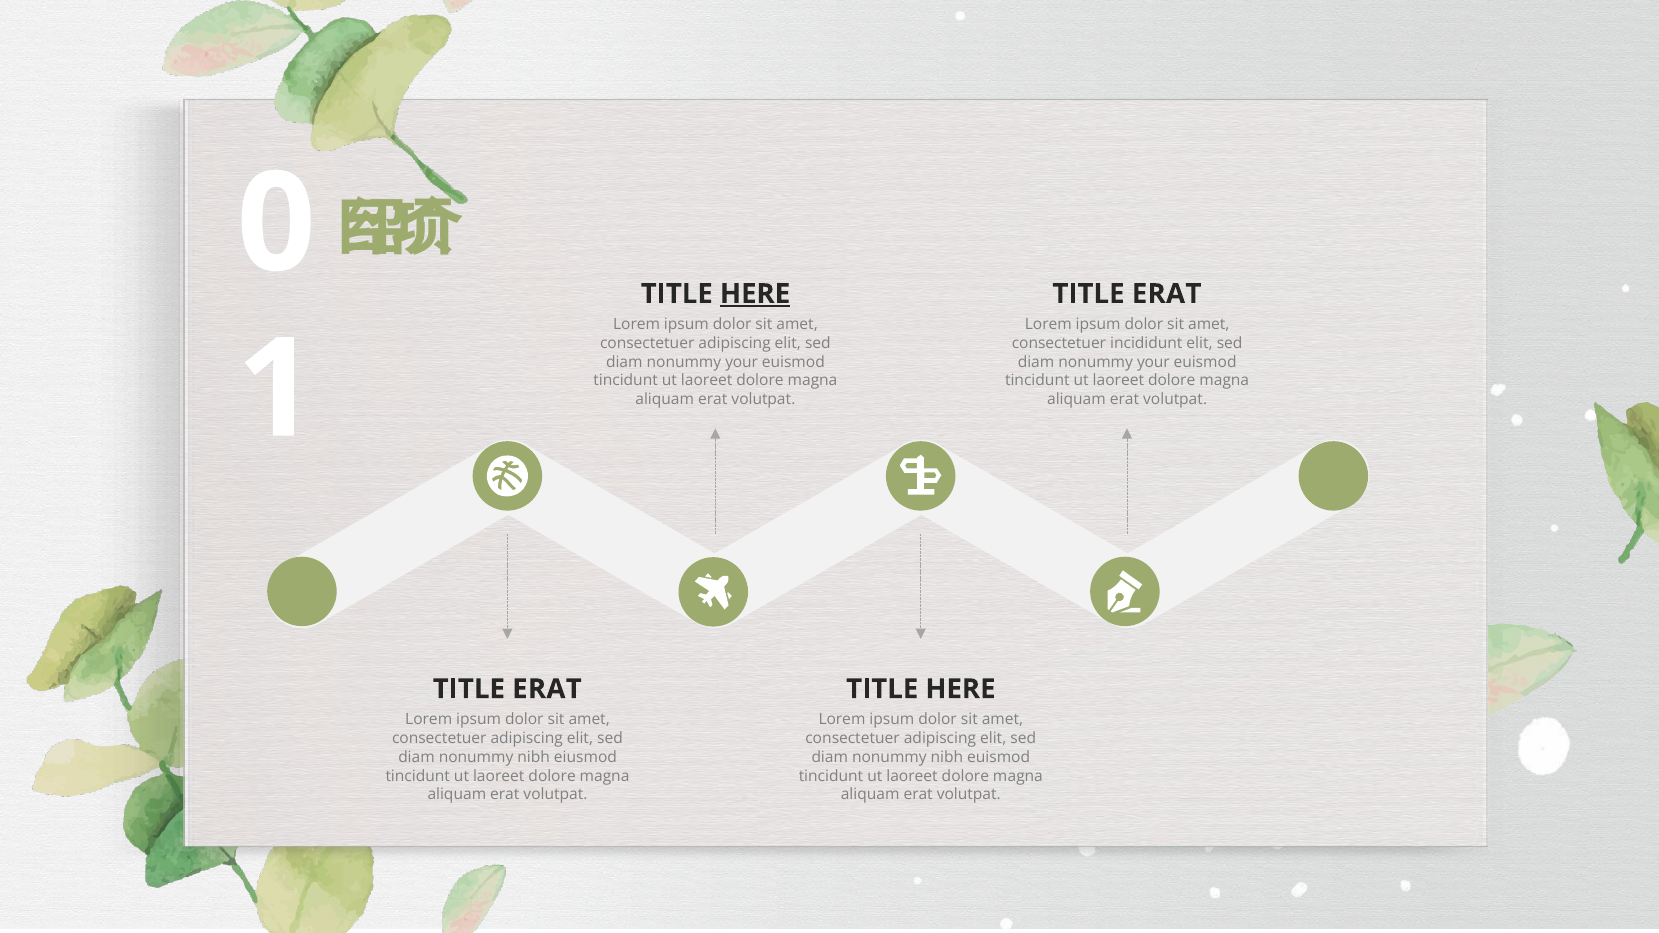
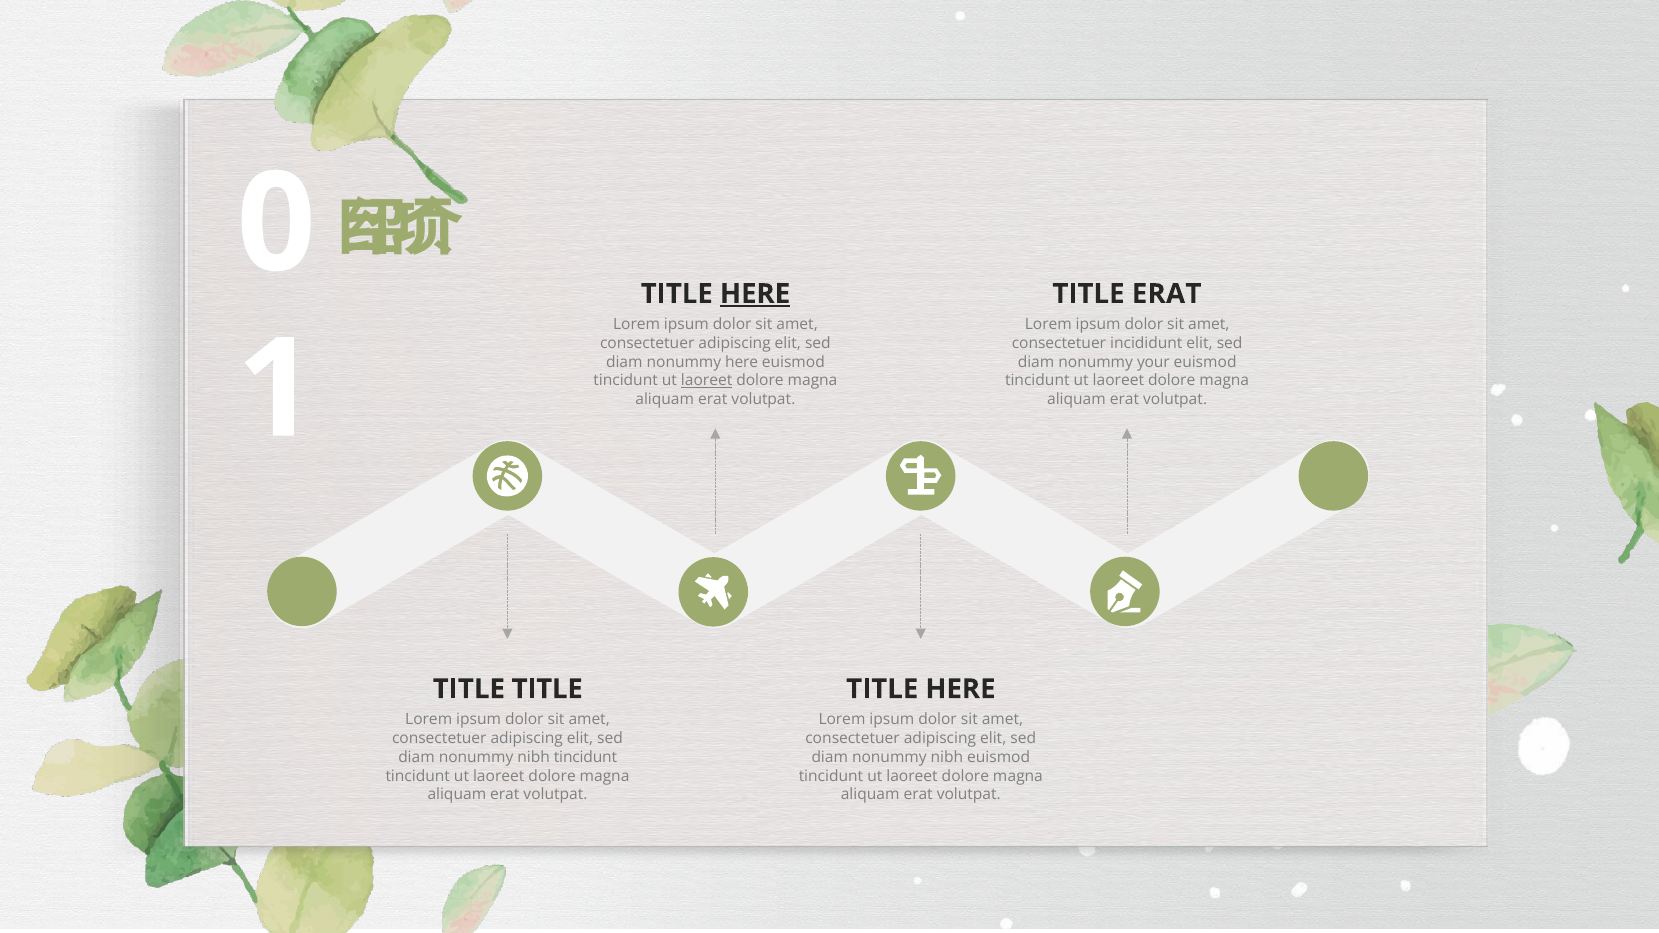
your: your -> here (742, 362)
laoreet underline: none -> present (707, 381)
ERAT: ERAT -> TITLE (547, 689)
nibh eiusmod: eiusmod -> tincidunt (586, 757)
